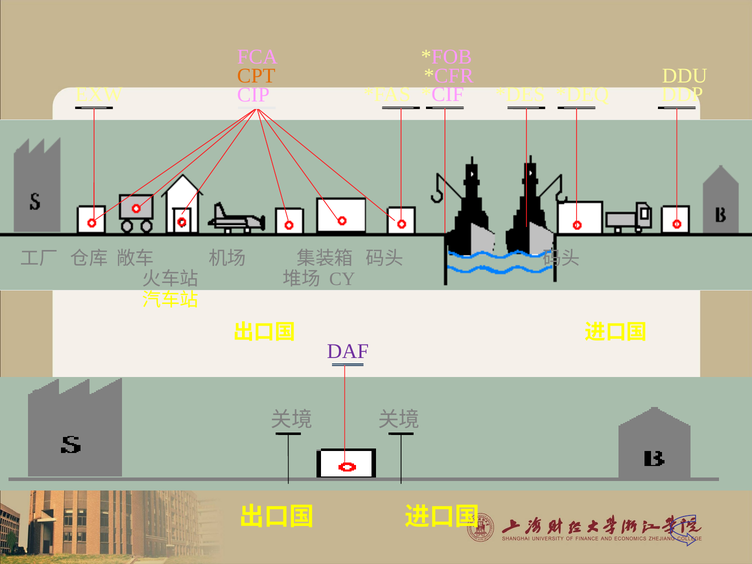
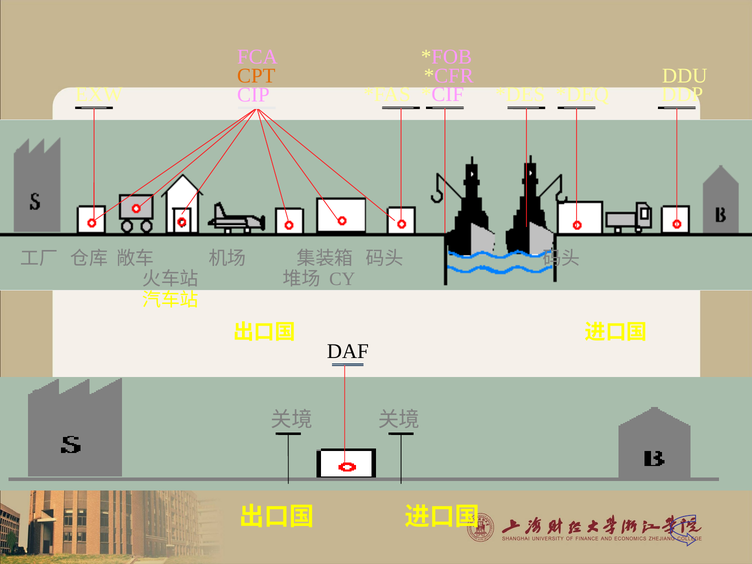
DAF colour: purple -> black (348, 351)
